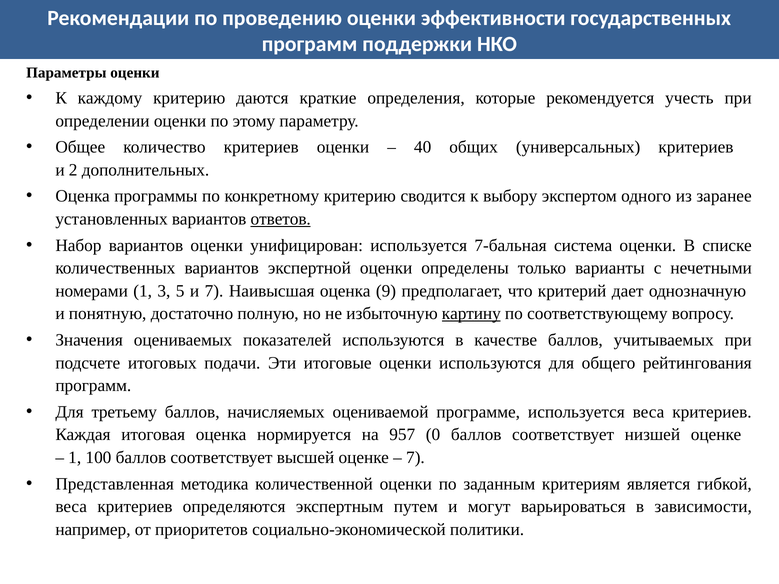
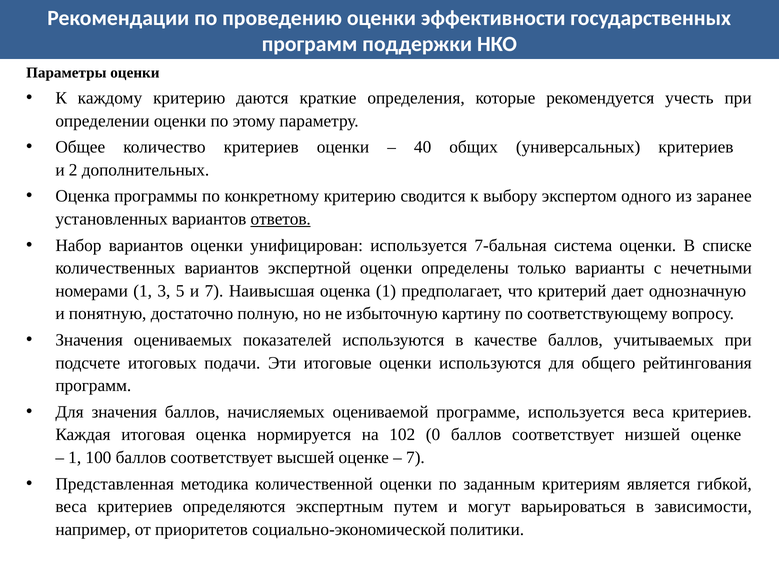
оценка 9: 9 -> 1 (386, 291)
картину underline: present -> none (471, 314)
Для третьему: третьему -> значения (124, 412)
957: 957 -> 102 (402, 435)
